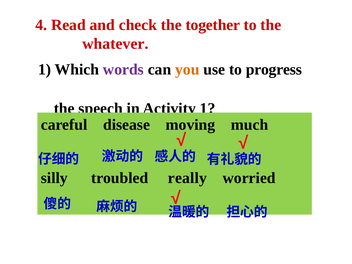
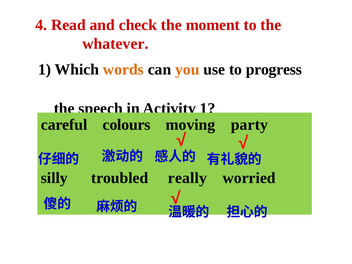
together: together -> moment (213, 25)
words colour: purple -> orange (123, 69)
disease: disease -> colours (127, 125)
much: much -> party (249, 125)
